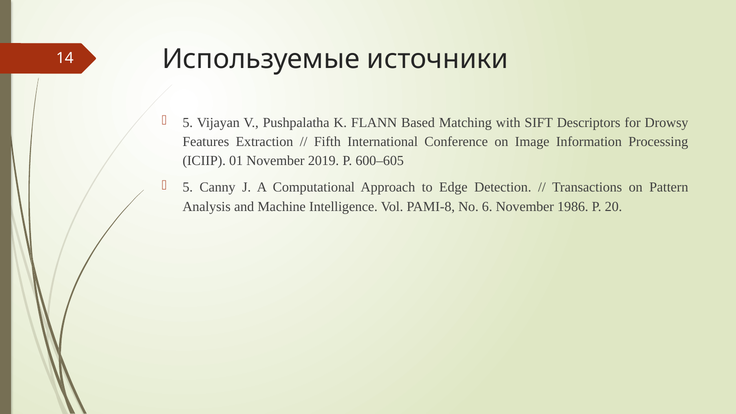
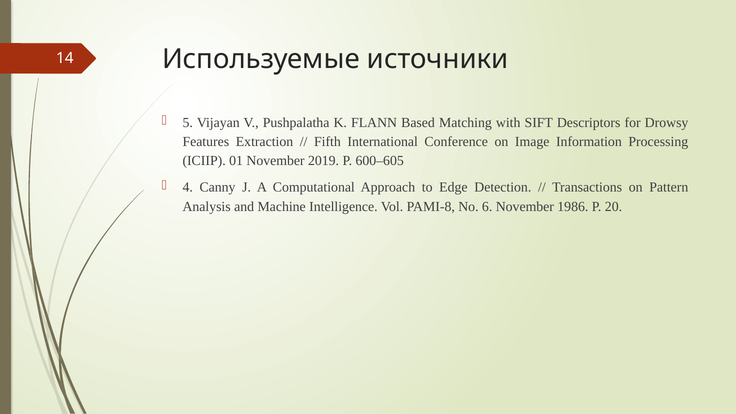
5: 5 -> 4 (188, 187)
